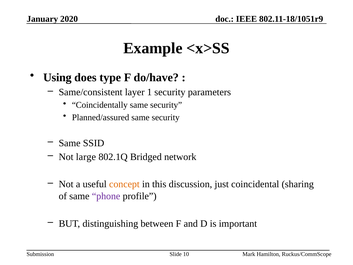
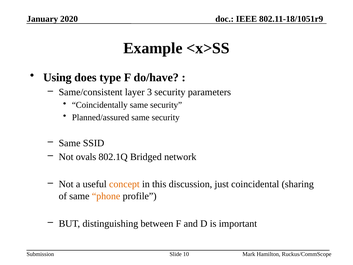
1: 1 -> 3 (149, 92)
large: large -> ovals (86, 157)
phone colour: purple -> orange (106, 196)
